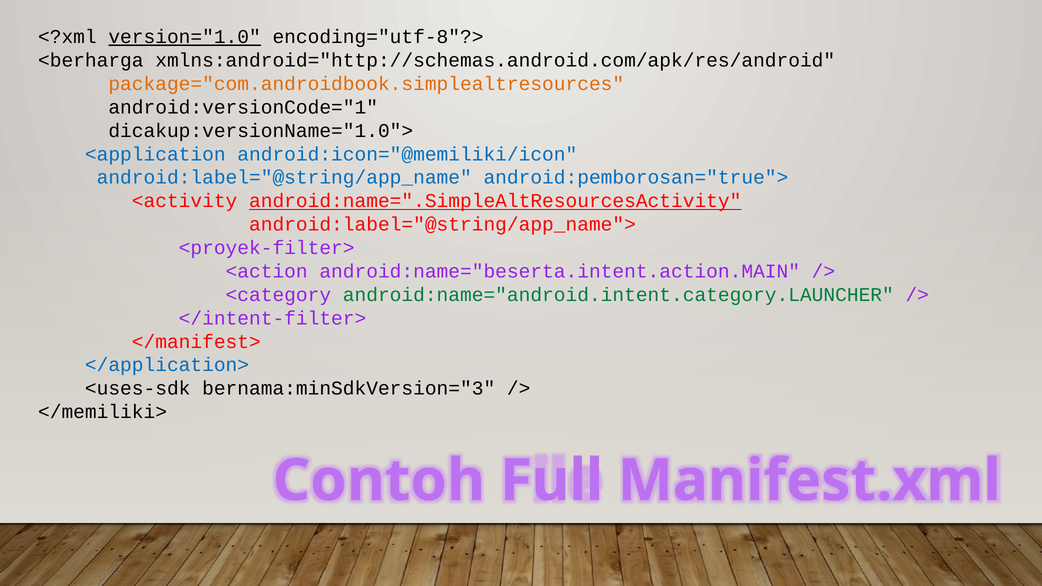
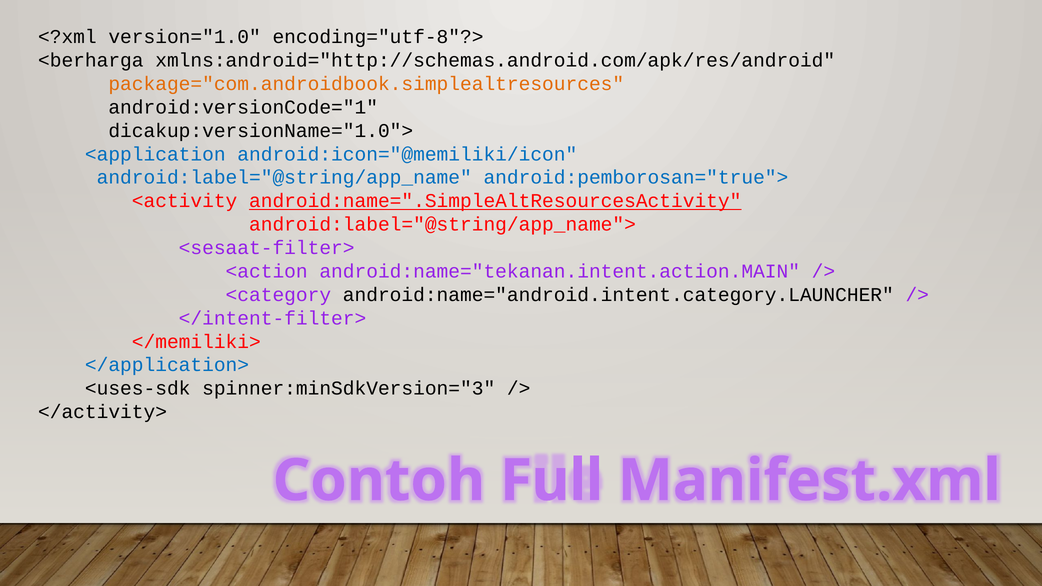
version="1.0 underline: present -> none (185, 37)
<proyek-filter>: <proyek-filter> -> <sesaat-filter> (267, 248)
android:name="beserta.intent.action.MAIN: android:name="beserta.intent.action.MAIN -> android:name="tekanan.intent.action.MAIN (560, 271)
android:name="android.intent.category.LAUNCHER colour: green -> black (618, 295)
</manifest>: </manifest> -> </memiliki> (196, 342)
bernama:minSdkVersion="3: bernama:minSdkVersion="3 -> spinner:minSdkVersion="3 (349, 389)
</memiliki>: </memiliki> -> </activity> (103, 412)
